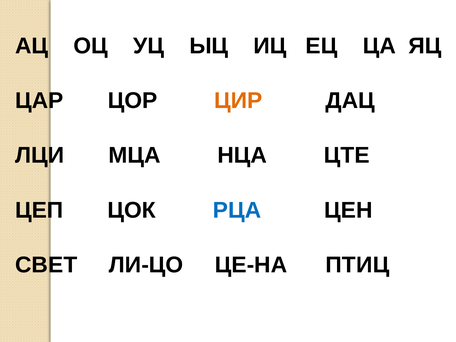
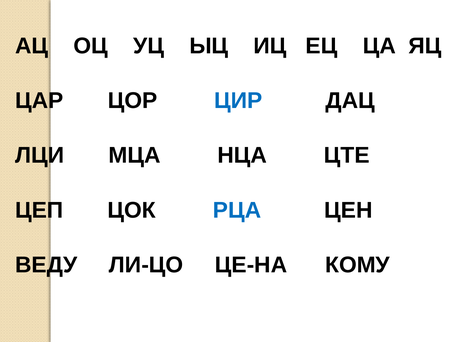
ЦИР colour: orange -> blue (238, 101)
СВЕТ: СВЕТ -> ВЕДУ (46, 265)
ПТИЦ: ПТИЦ -> КОМУ (357, 265)
